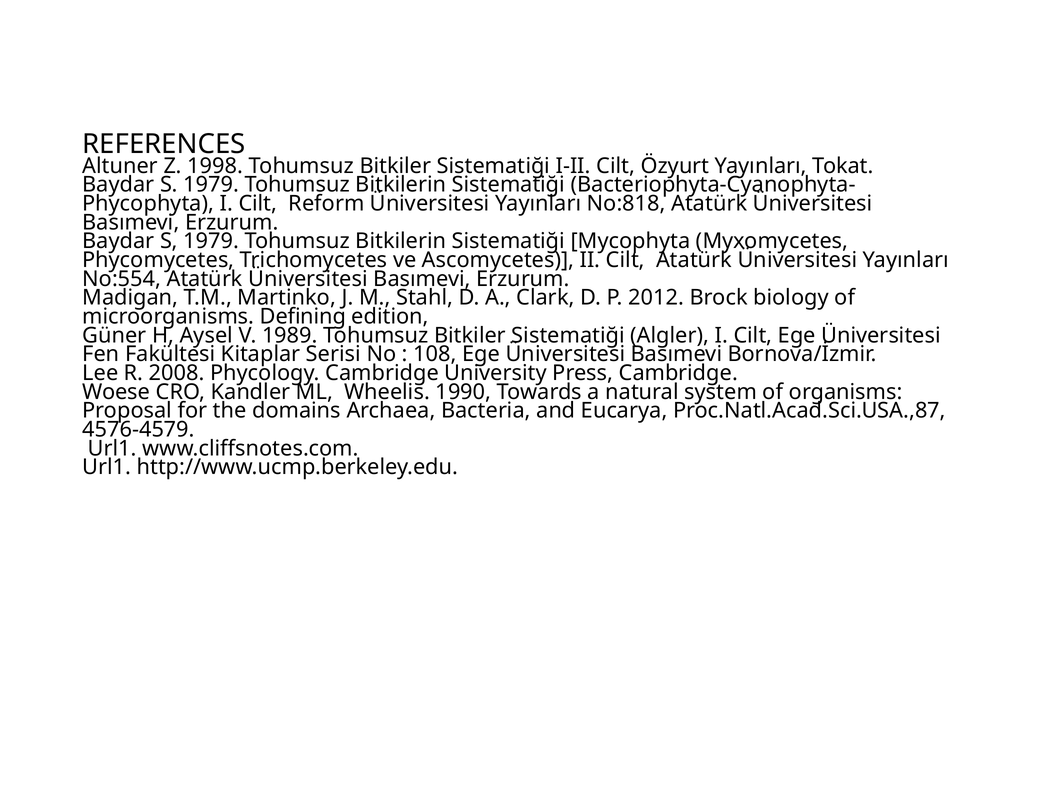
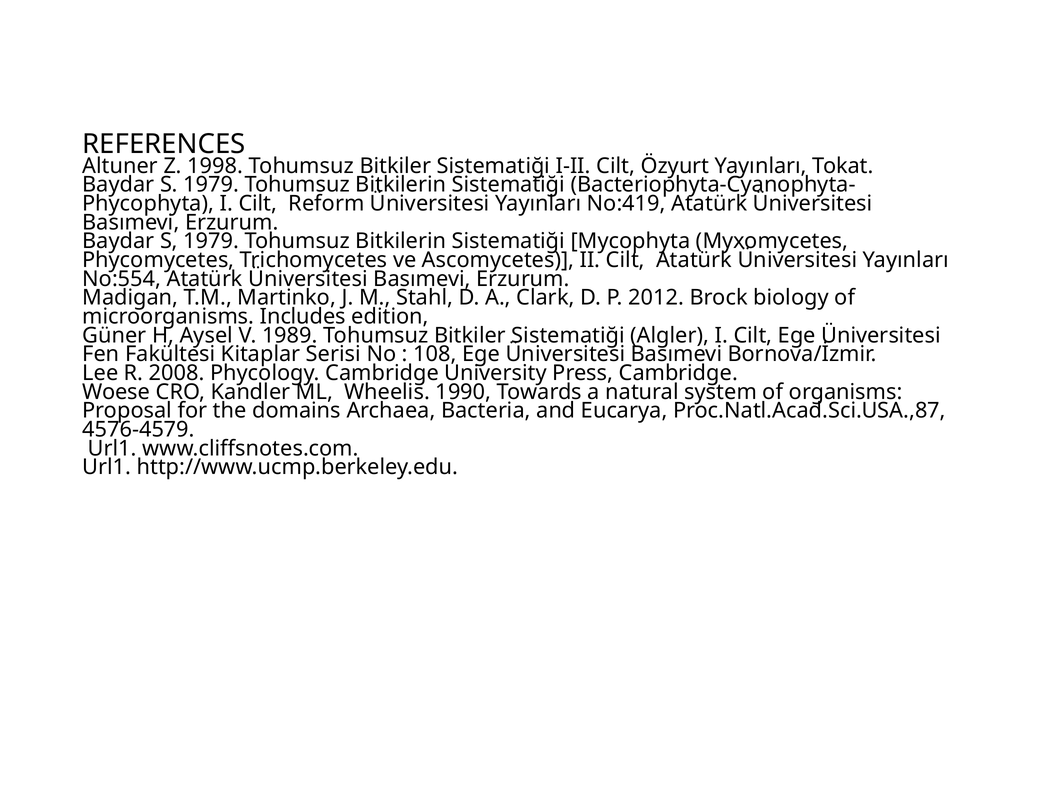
No:818: No:818 -> No:419 (626, 203)
Defining: Defining -> Includes (303, 316)
